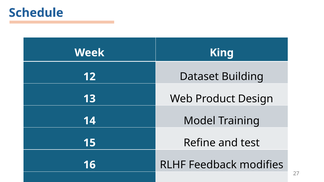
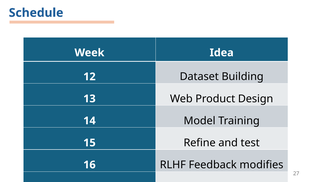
King: King -> Idea (222, 53)
